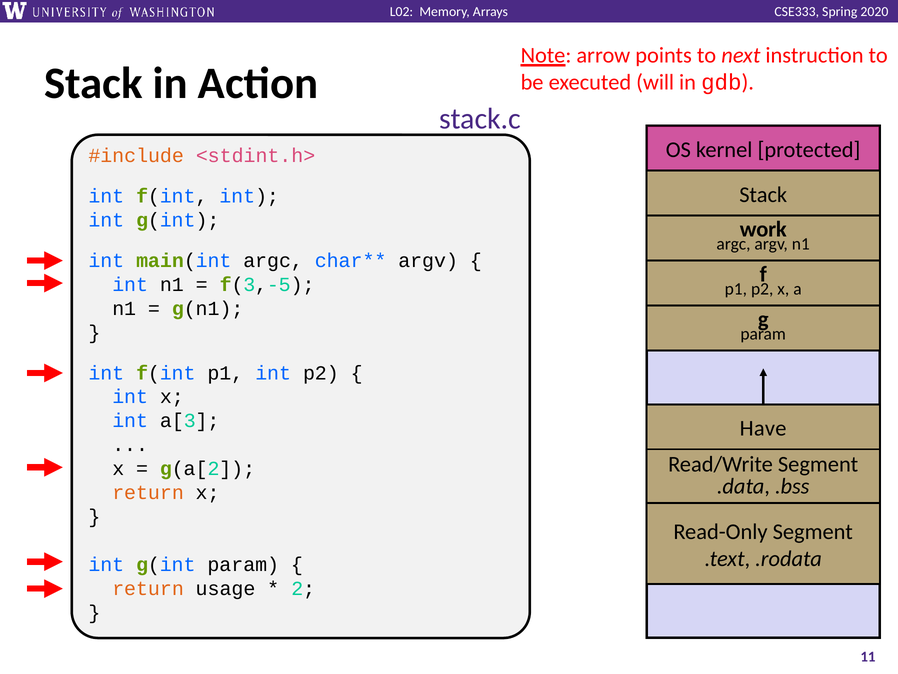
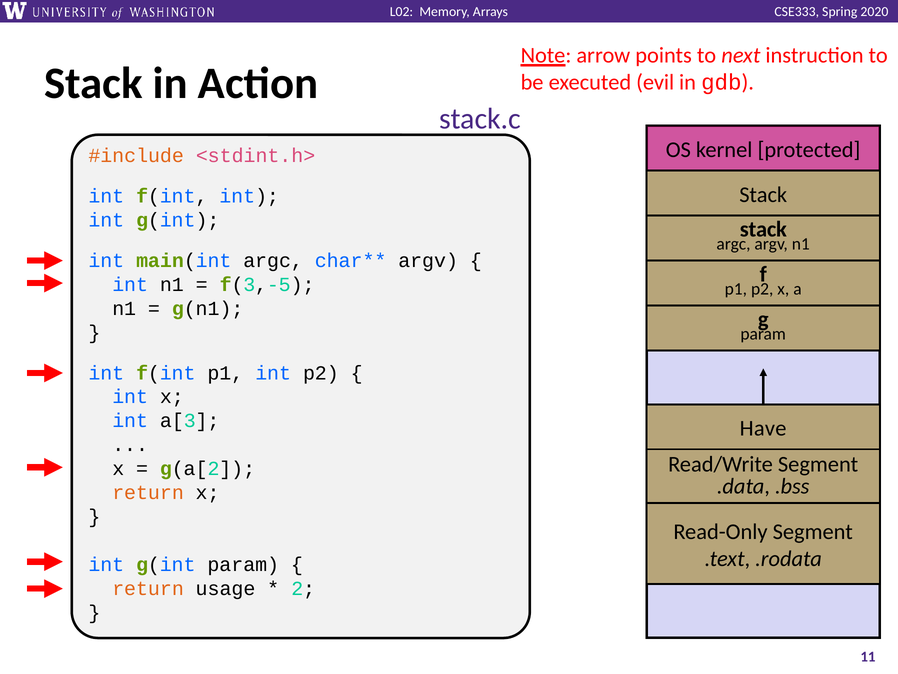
will: will -> evil (655, 82)
work: work -> stack (763, 229)
